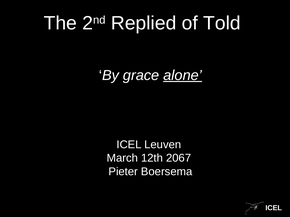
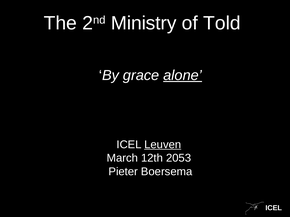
Replied: Replied -> Ministry (144, 23)
Leuven underline: none -> present (163, 145)
2067: 2067 -> 2053 (179, 158)
